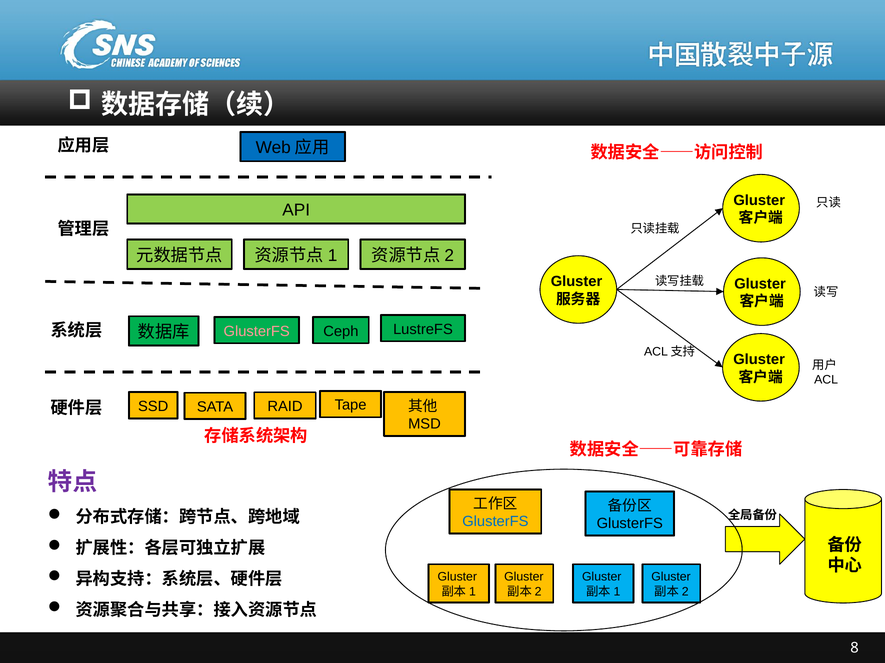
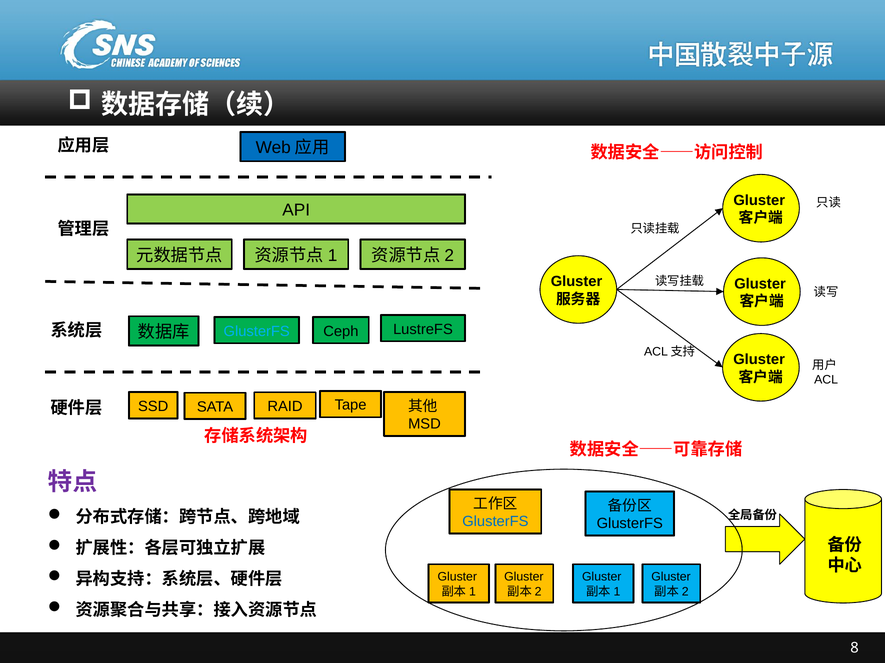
GlusterFS colour: pink -> light blue (257, 332)
